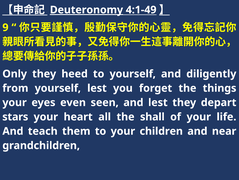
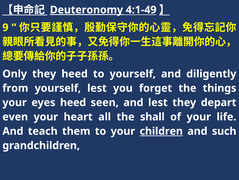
eyes even: even -> heed (73, 102)
stars: stars -> even (15, 116)
children underline: none -> present (161, 131)
near: near -> such (224, 131)
